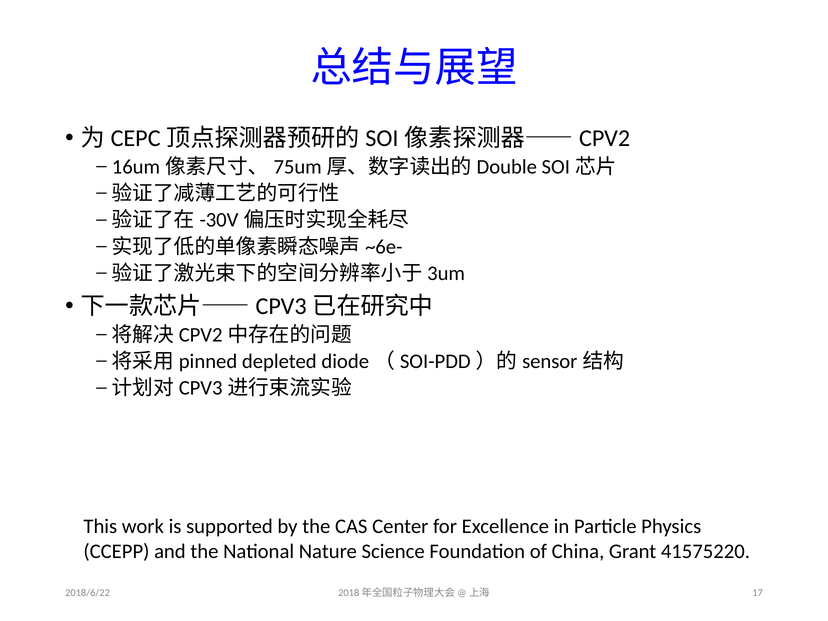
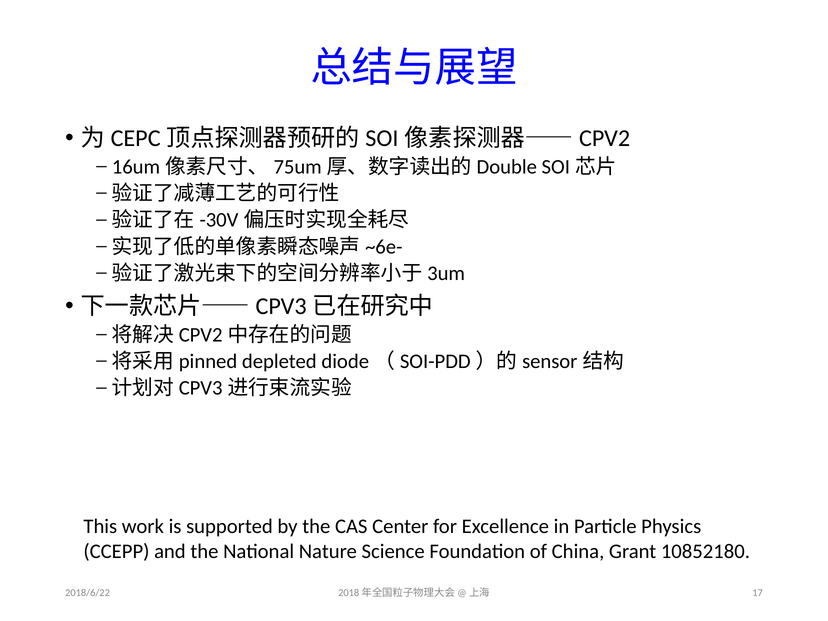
41575220: 41575220 -> 10852180 (705, 551)
